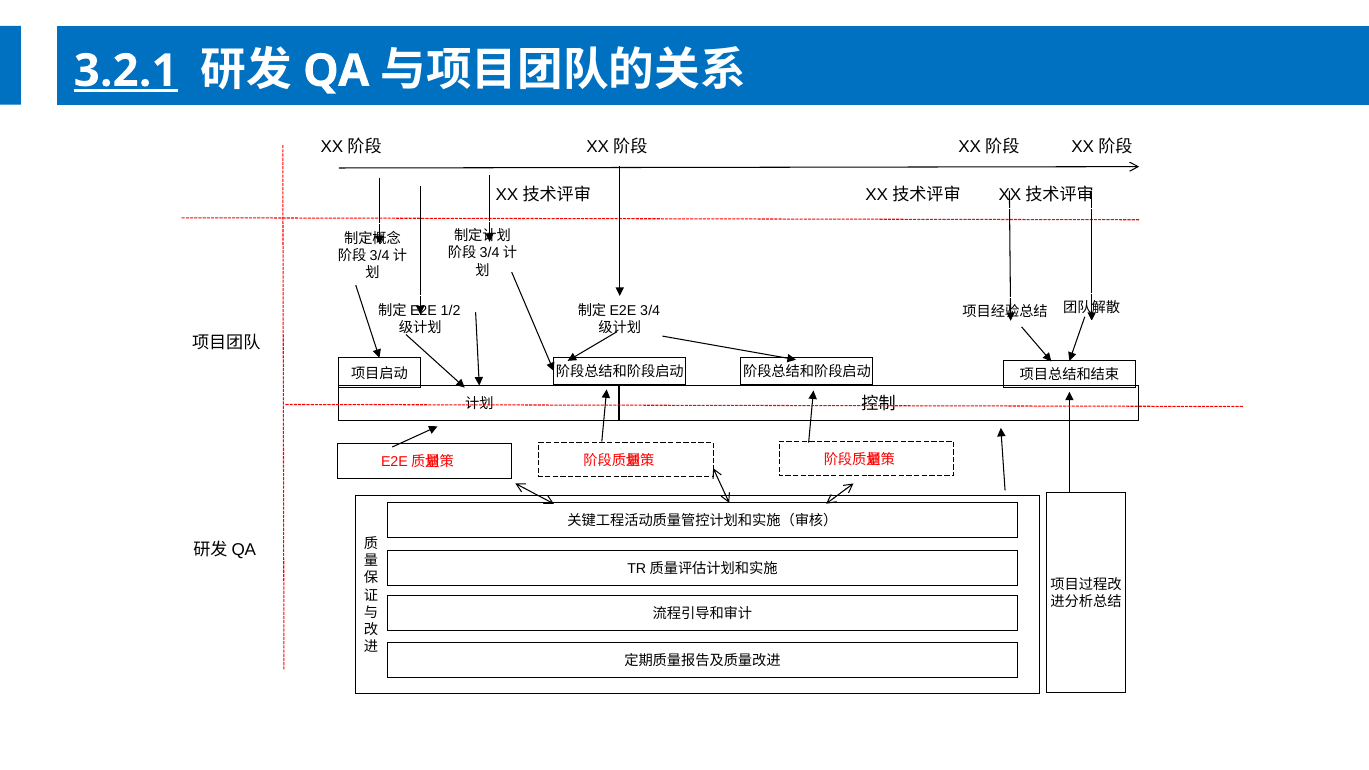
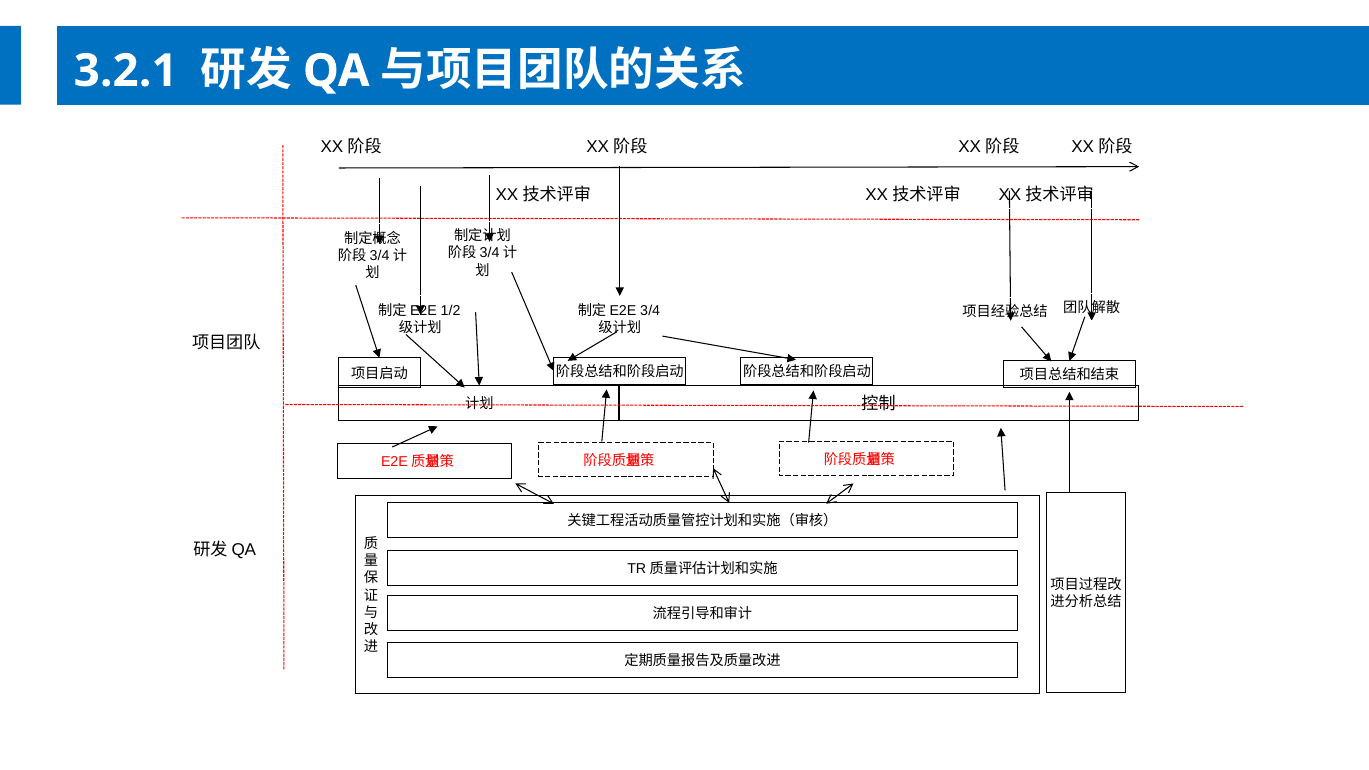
3.2.1 underline: present -> none (126, 71)
